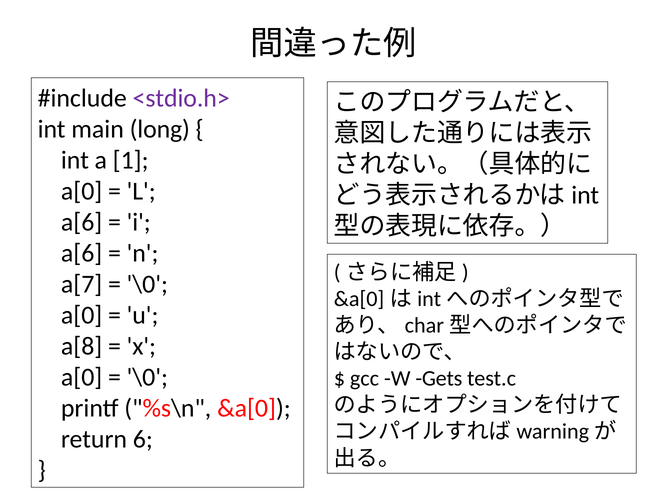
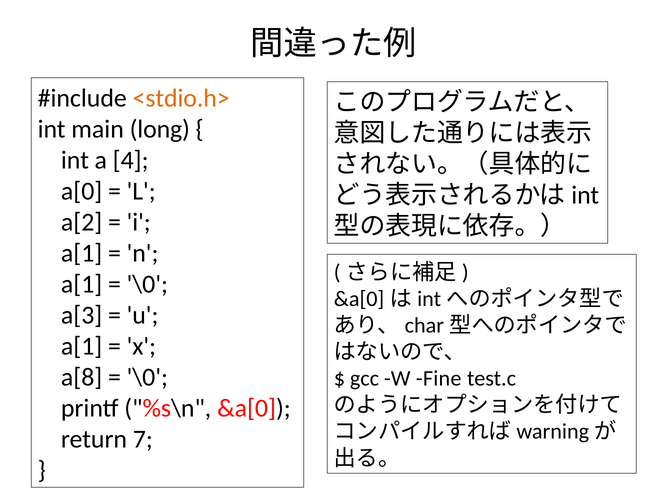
<stdio.h> colour: purple -> orange (181, 99)
1: 1 -> 4 (131, 161)
a[6: a[6 -> a[2 (82, 223)
a[6: a[6 -> a[1 (82, 254)
a[7: a[7 -> a[1 (82, 285)
a[0: a[0 -> a[3 (82, 316)
a[8: a[8 -> a[1 (82, 347)
a[0: a[0 -> a[8 (82, 378)
Gets: Gets -> Fine (439, 379)
6: 6 -> 7 (143, 440)
